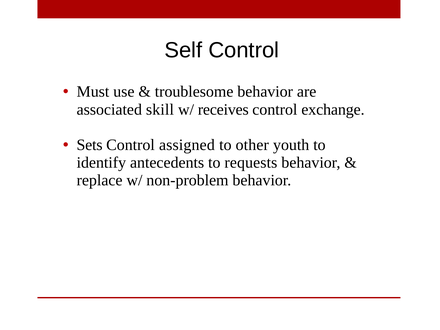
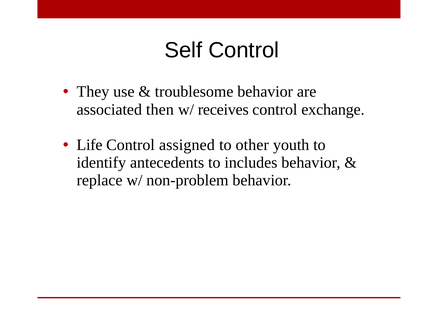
Must: Must -> They (93, 92)
skill: skill -> then (160, 109)
Sets: Sets -> Life (90, 145)
requests: requests -> includes (251, 163)
